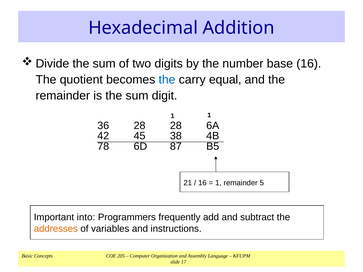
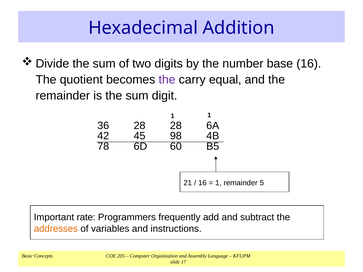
the colour: blue -> purple (167, 80)
38: 38 -> 98 (176, 136)
87: 87 -> 60 (176, 146)
into: into -> rate (86, 218)
